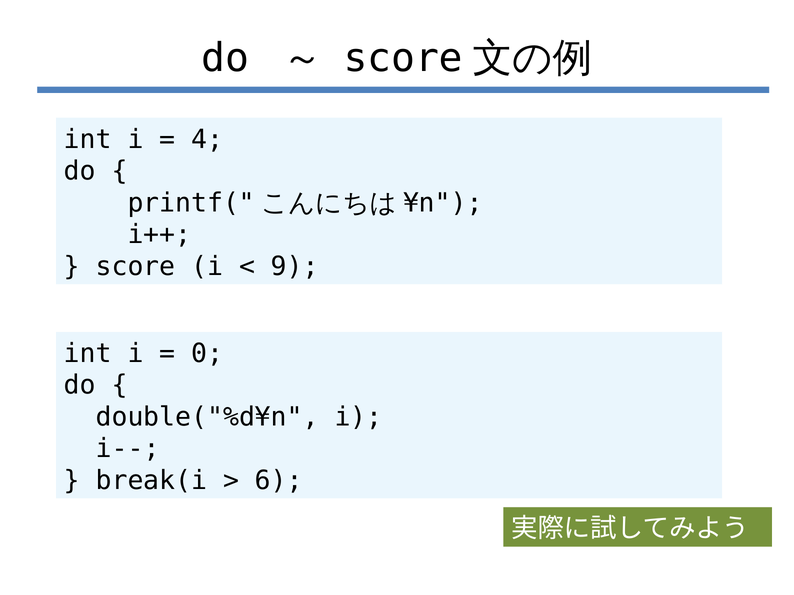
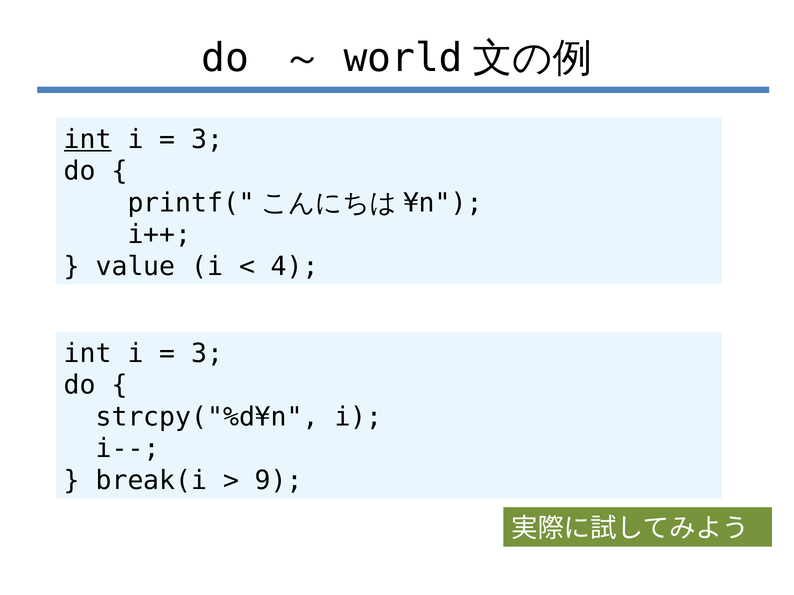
score: score -> world (403, 58)
int underline: none -> present (88, 139)
4: 4 -> 3 (207, 139)
score: score -> value (136, 267)
9: 9 -> 4 (295, 267)
0: 0 -> 3 (207, 354)
double("%d¥n: double("%d¥n -> strcpy("%d¥n (207, 417)
6: 6 -> 9 (279, 481)
